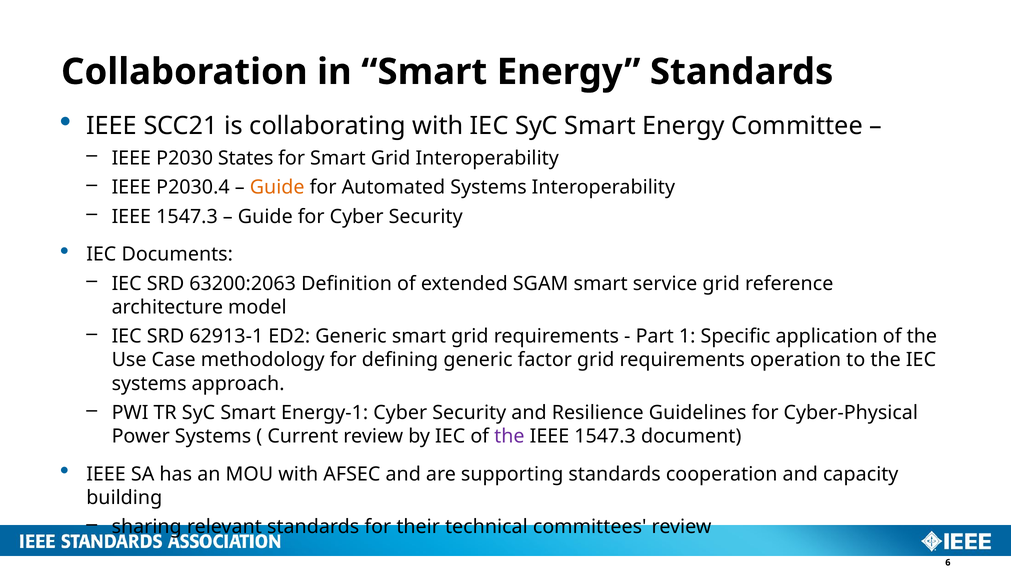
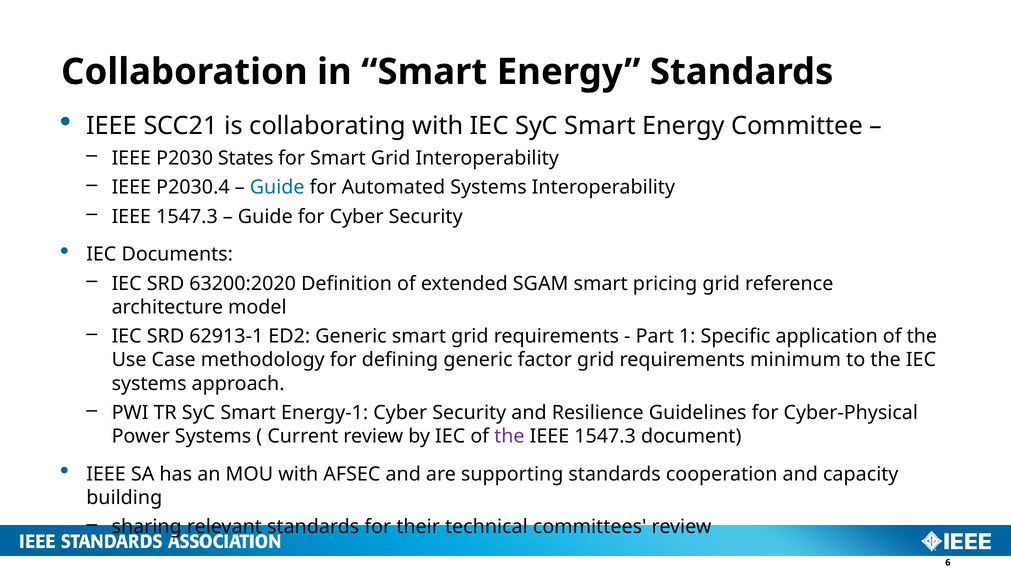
Guide colour: orange -> blue (277, 187)
63200:2063: 63200:2063 -> 63200:2020 (243, 283)
service: service -> pricing (665, 283)
operation: operation -> minimum (796, 360)
